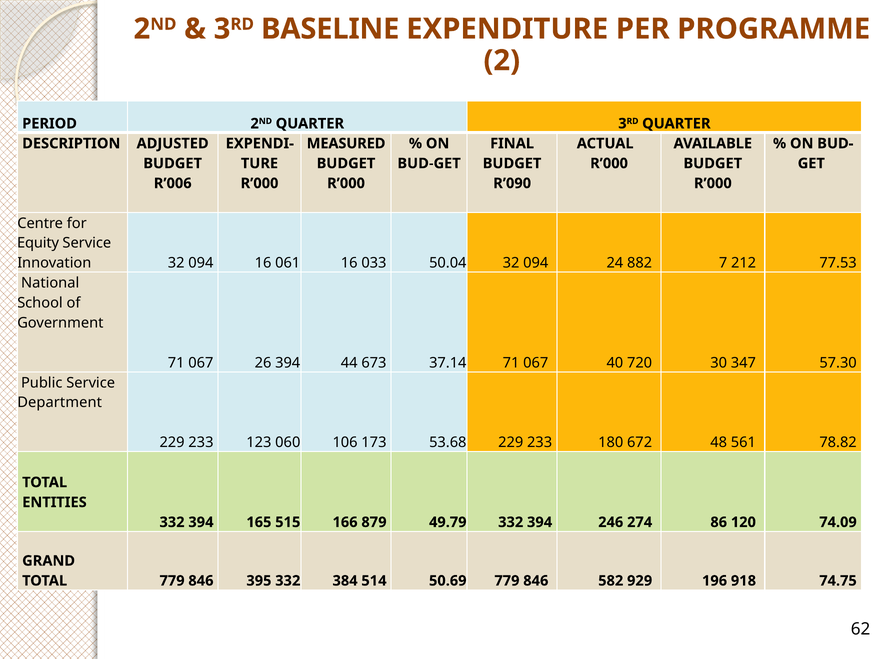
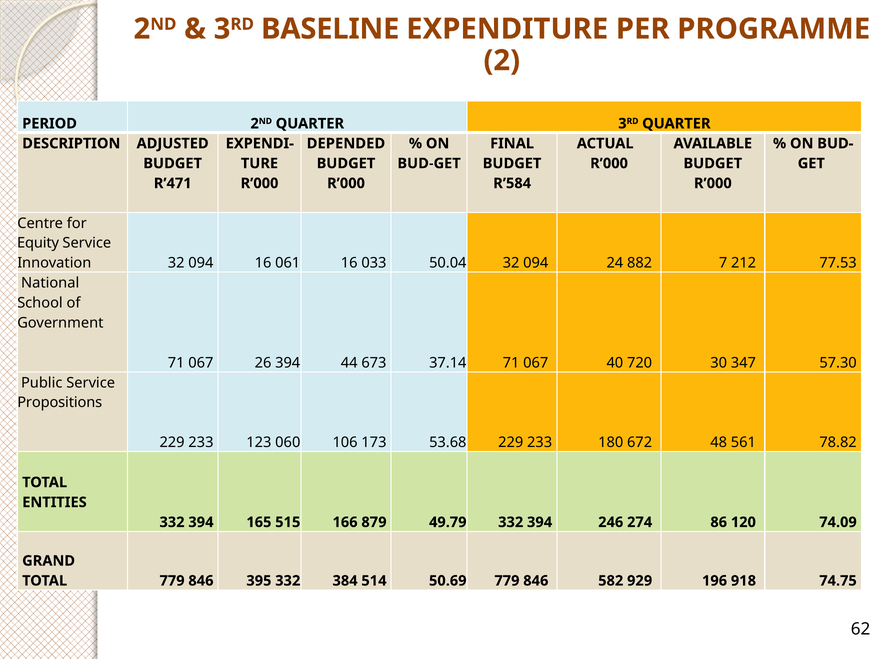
MEASURED: MEASURED -> DEPENDED (346, 144)
R’006: R’006 -> R’471 (173, 183)
R’090: R’090 -> R’584 (512, 183)
Department: Department -> Propositions (60, 403)
